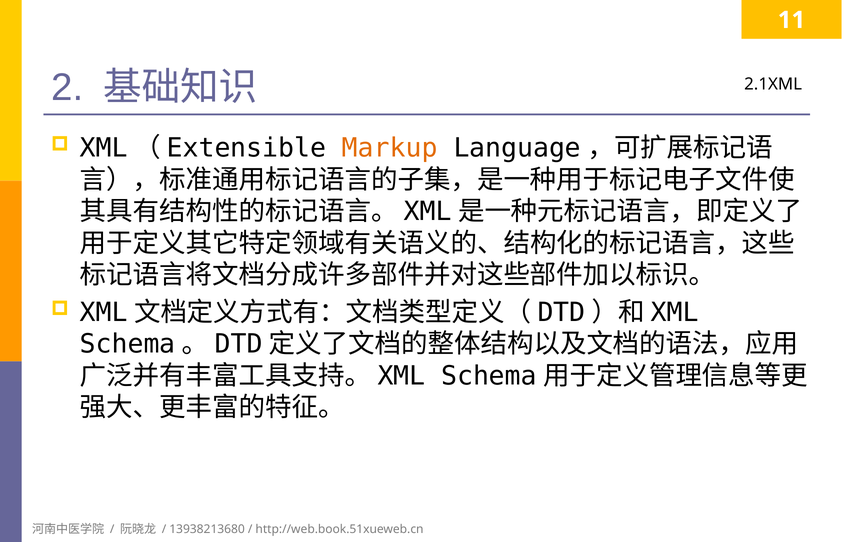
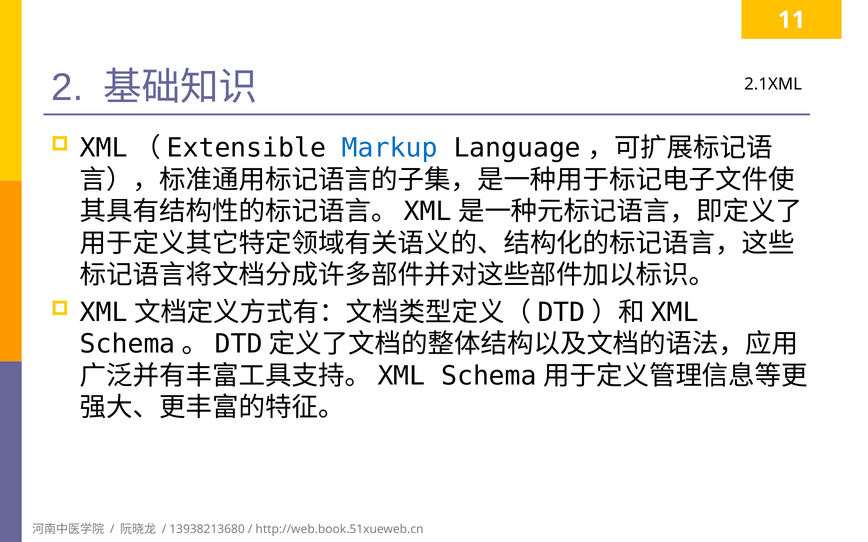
Markup colour: orange -> blue (390, 148)
